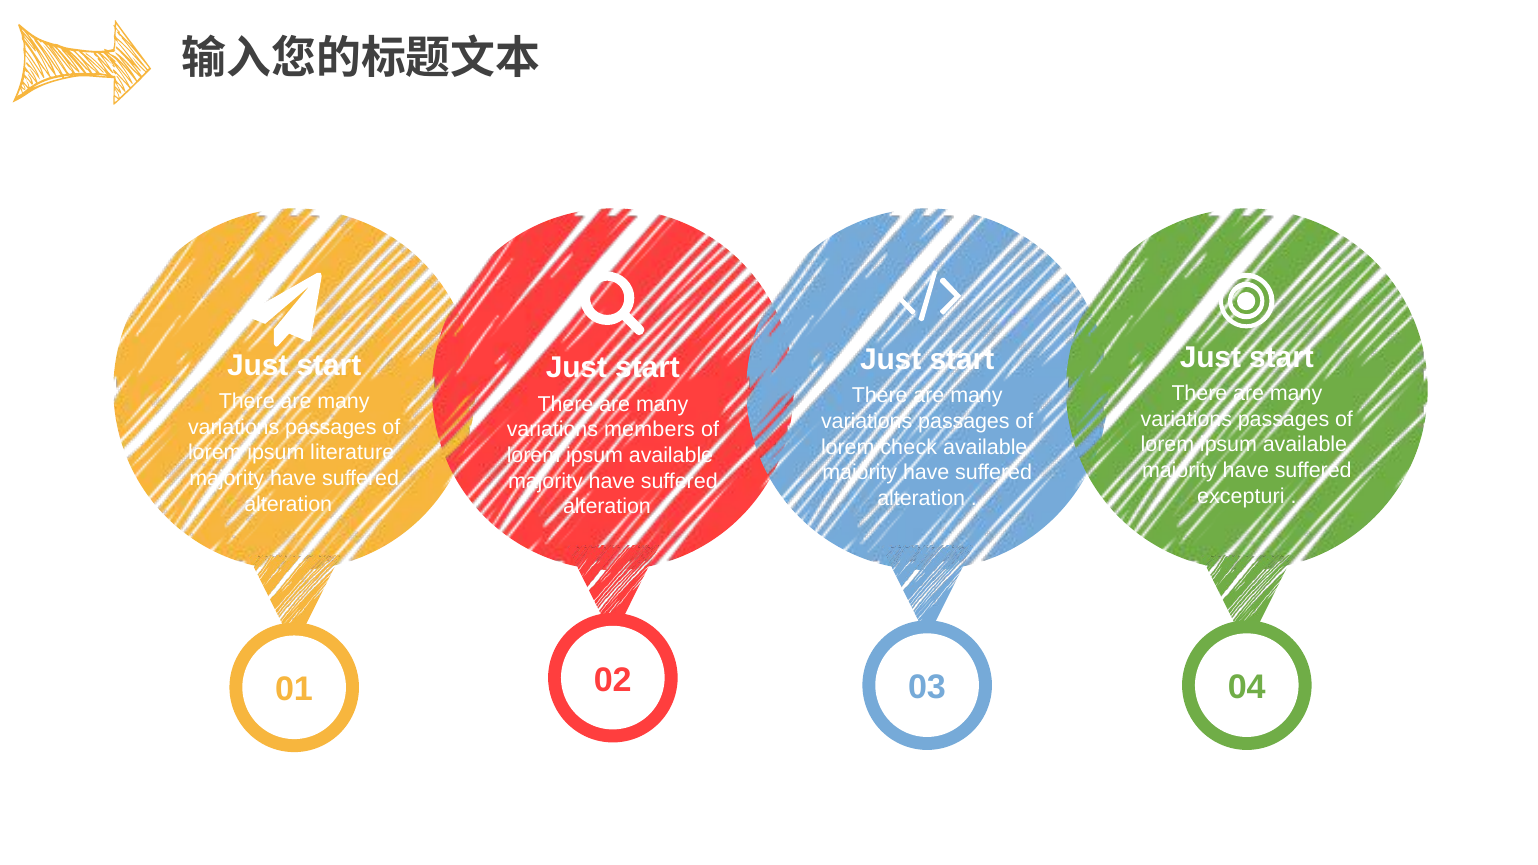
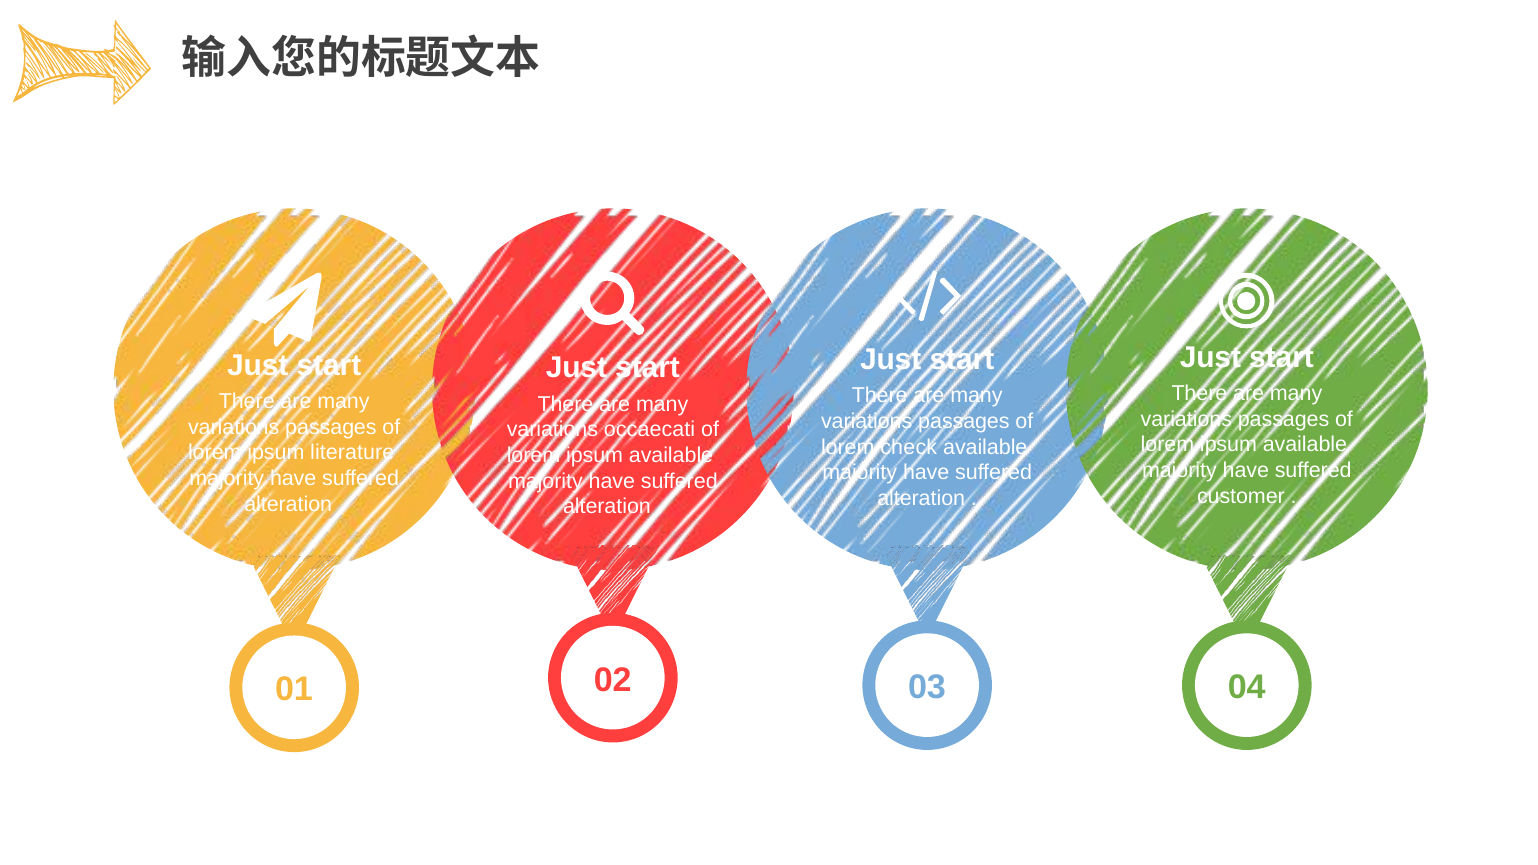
members: members -> occaecati (650, 430)
excepturi: excepturi -> customer (1241, 496)
